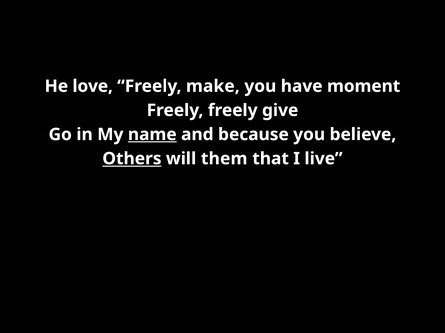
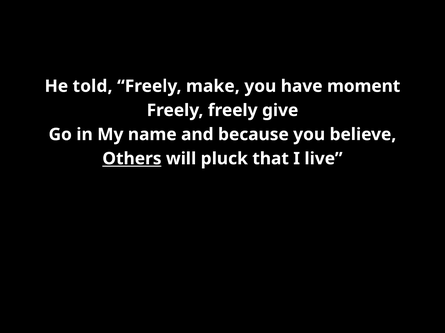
love: love -> told (93, 86)
name underline: present -> none (152, 135)
them: them -> pluck (224, 159)
